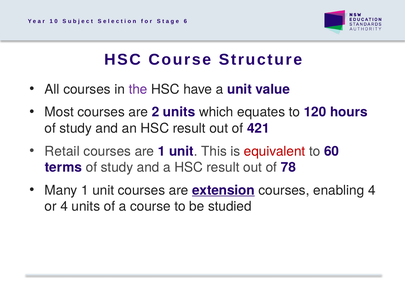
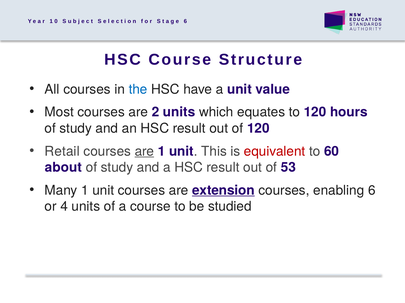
the colour: purple -> blue (138, 90)
of 421: 421 -> 120 (258, 129)
are underline: none -> present (144, 152)
terms: terms -> about (63, 168)
78: 78 -> 53 (288, 168)
enabling 4: 4 -> 6 (372, 191)
